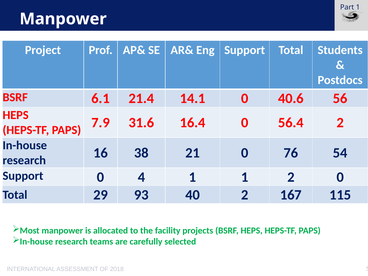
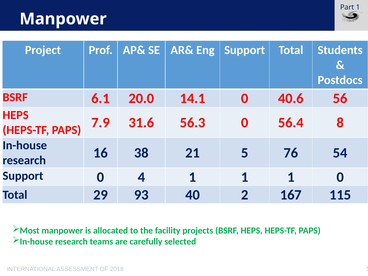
21.4: 21.4 -> 20.0 (141, 99)
16.4: 16.4 -> 56.3 (193, 123)
56.4 2: 2 -> 8 (340, 123)
21 0: 0 -> 5 (245, 153)
1 1 2: 2 -> 1 (291, 177)
